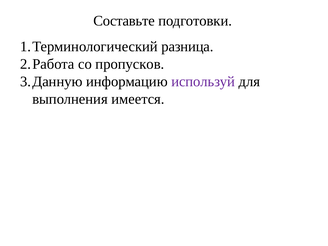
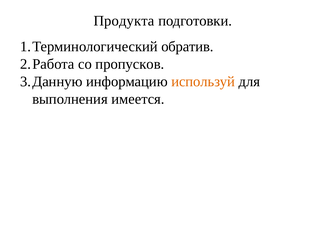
Составьте: Составьте -> Продукта (124, 21)
разница: разница -> обратив (187, 47)
используй colour: purple -> orange (203, 82)
